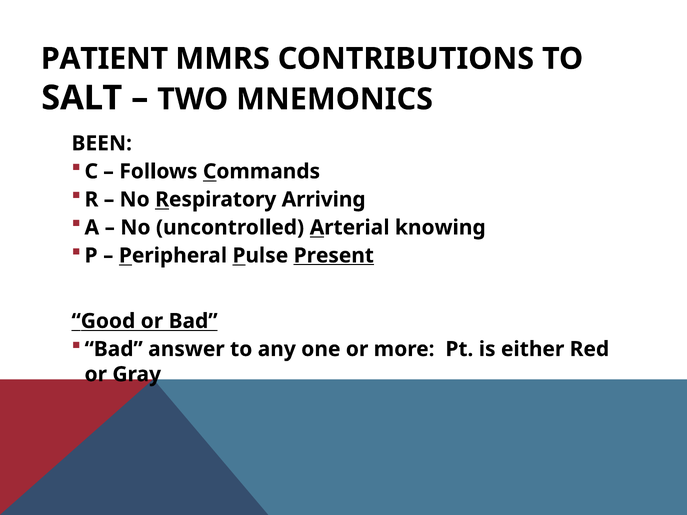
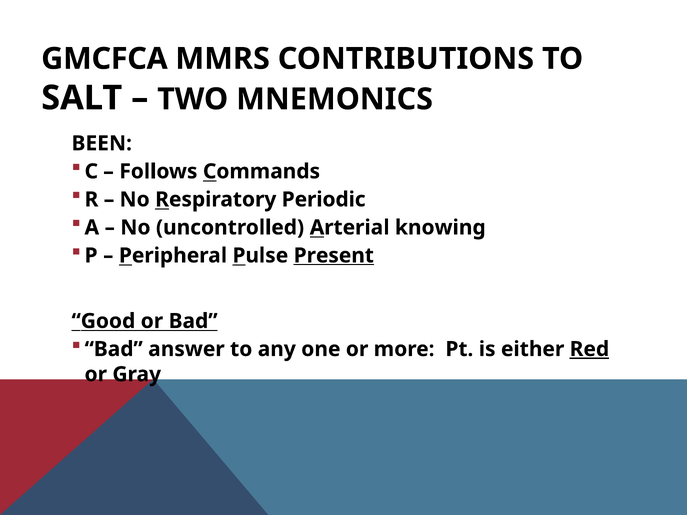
PATIENT: PATIENT -> GMCFCA (104, 59)
Arriving: Arriving -> Periodic (324, 200)
Red underline: none -> present (589, 349)
